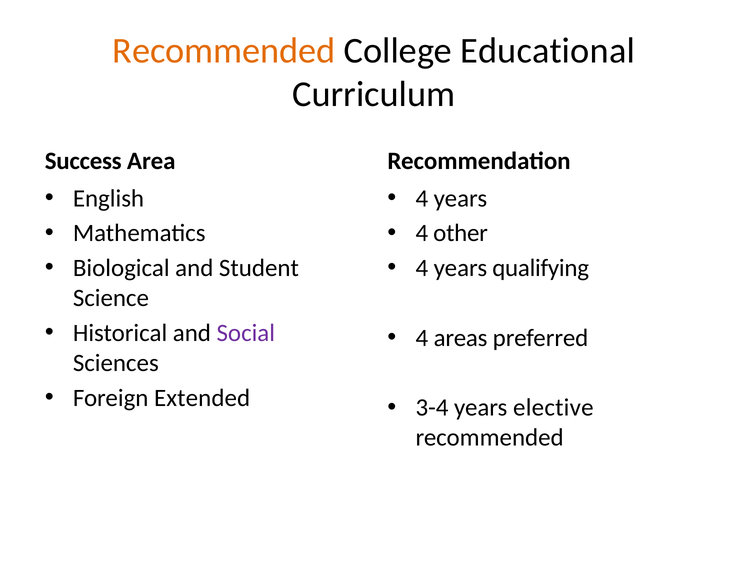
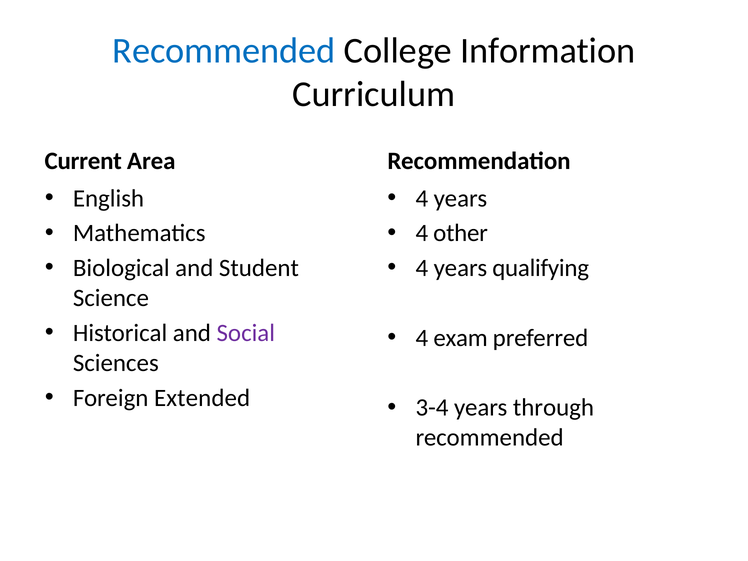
Recommended colour: orange -> blue (224, 51)
Educational: Educational -> Information (548, 51)
Success: Success -> Current (83, 161)
areas: areas -> exam (461, 338)
elective: elective -> through (553, 408)
